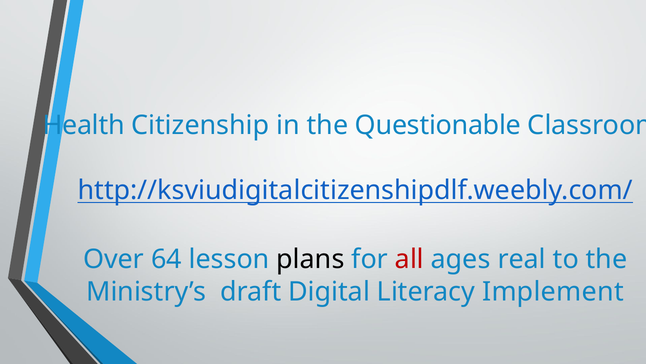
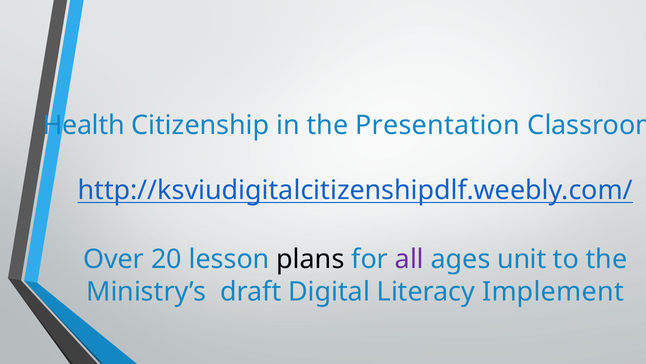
Questionable: Questionable -> Presentation (438, 125)
64: 64 -> 20 (166, 259)
all colour: red -> purple (409, 259)
real: real -> unit (522, 259)
